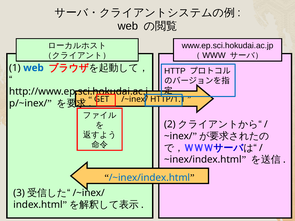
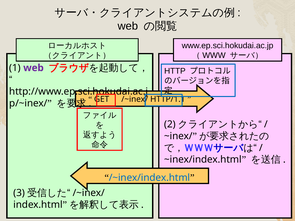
web colour: blue -> purple (33, 68)
